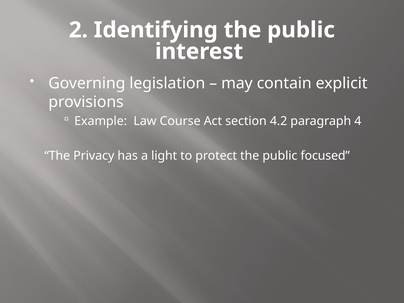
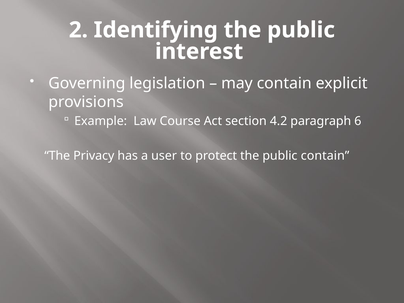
4: 4 -> 6 (358, 121)
light: light -> user (164, 156)
public focused: focused -> contain (325, 156)
